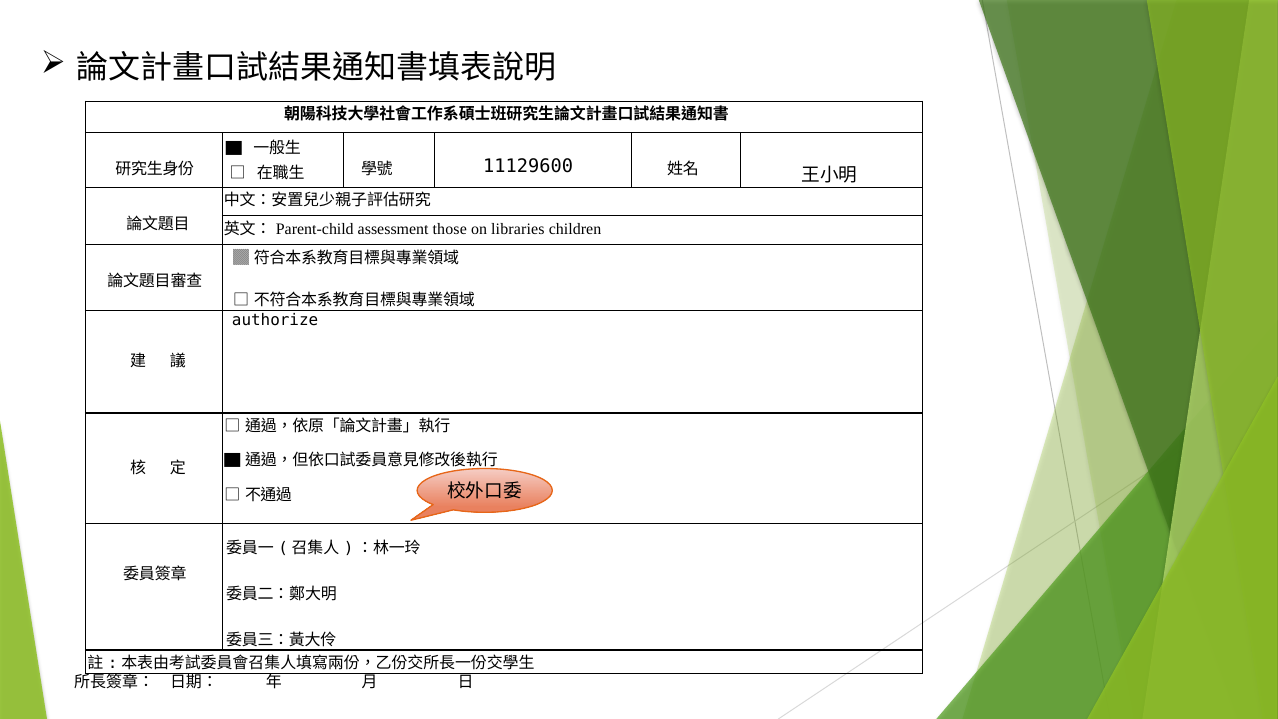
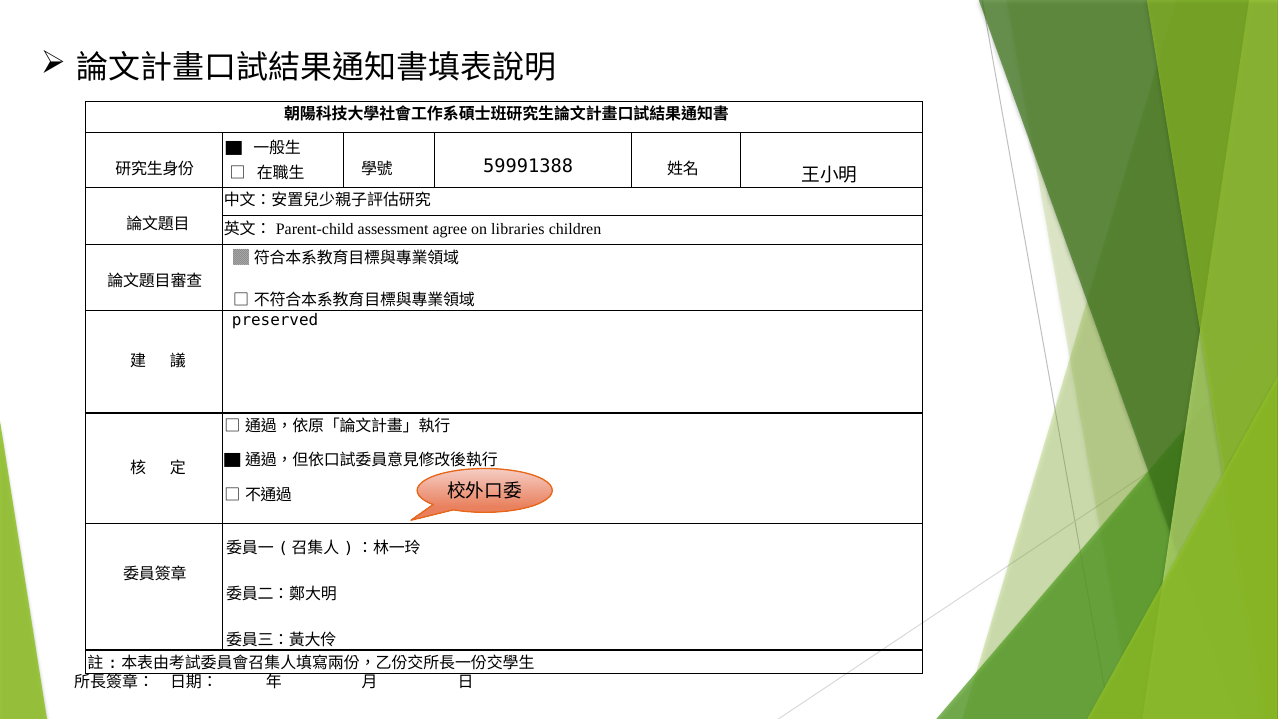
11129600: 11129600 -> 59991388 (528, 166)
those: those -> agree (450, 229)
authorize: authorize -> preserved (275, 320)
